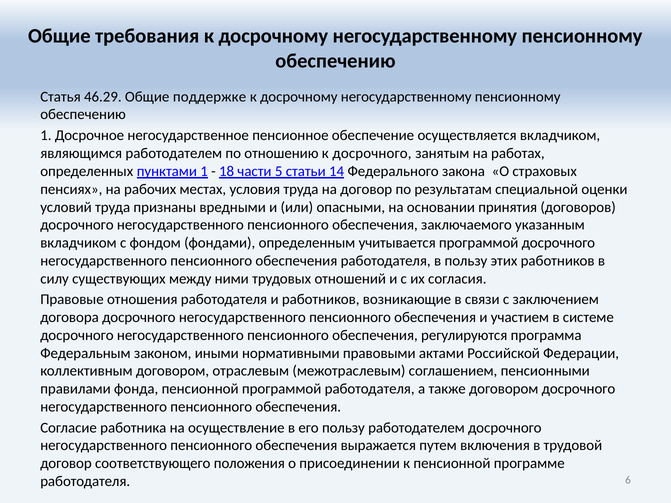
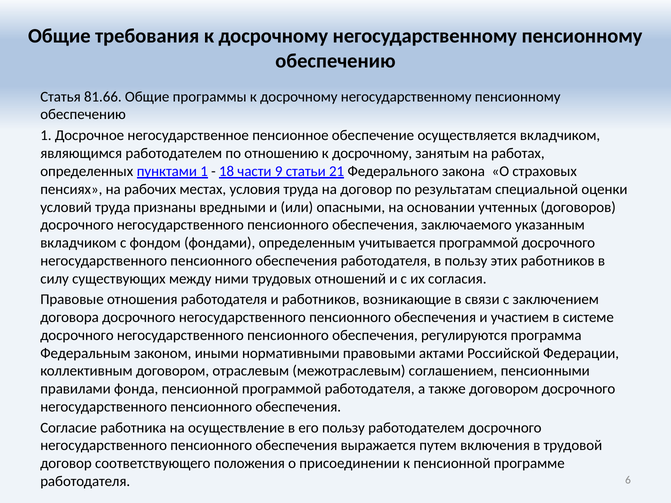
46.29: 46.29 -> 81.66 (103, 97)
поддержке: поддержке -> программы (210, 97)
отношению к досрочного: досрочного -> досрочному (372, 153)
5: 5 -> 9 (279, 171)
14: 14 -> 21 (337, 171)
принятия: принятия -> учтенных (508, 207)
